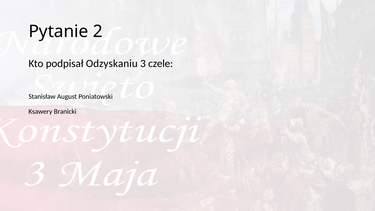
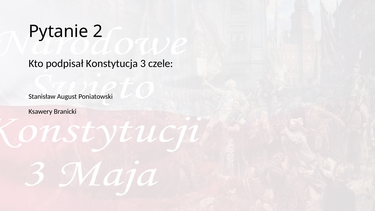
Odzyskaniu: Odzyskaniu -> Konstytucja (112, 63)
